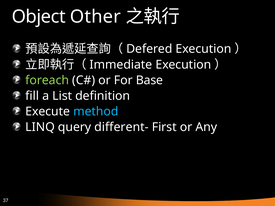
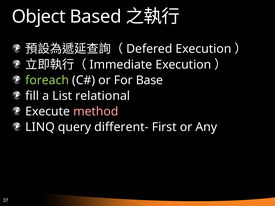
Other: Other -> Based (96, 17)
definition: definition -> relational (103, 96)
method colour: light blue -> pink (96, 112)
